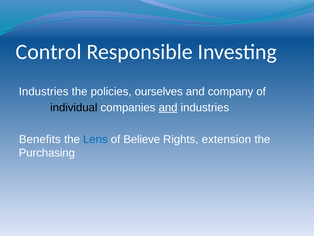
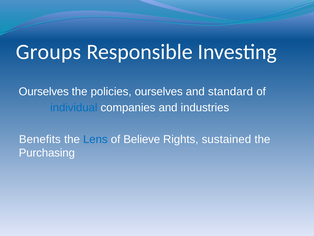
Control: Control -> Groups (49, 52)
Industries: Industries -> Ourselves (44, 91)
company: company -> standard (230, 91)
individual colour: black -> blue (74, 107)
and underline: present -> none (168, 107)
extension: extension -> sustained (226, 139)
